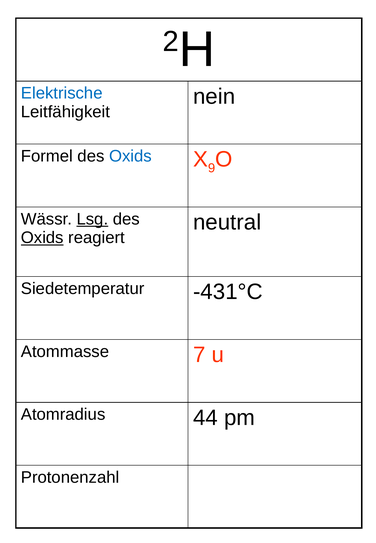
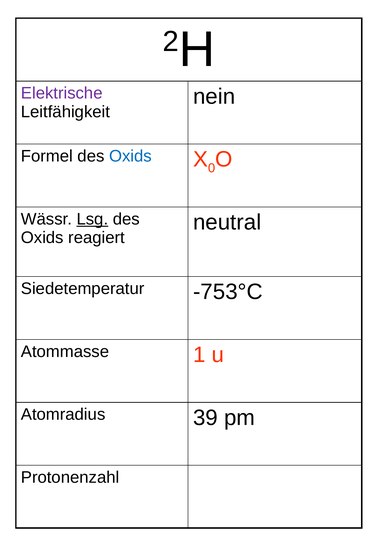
Elektrische colour: blue -> purple (62, 93)
9: 9 -> 0 (212, 168)
Oxids underline: present -> none (42, 238)
-431°C: -431°C -> -753°C (228, 292)
7: 7 -> 1 (199, 355)
44: 44 -> 39 (205, 418)
